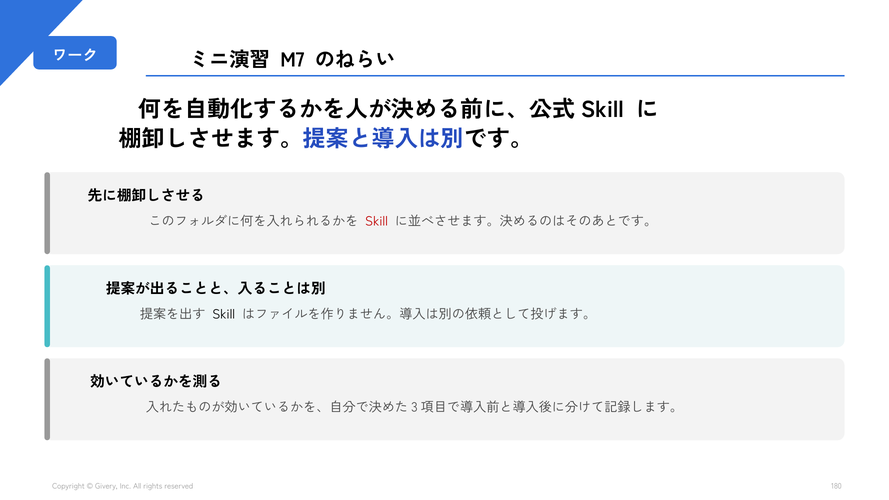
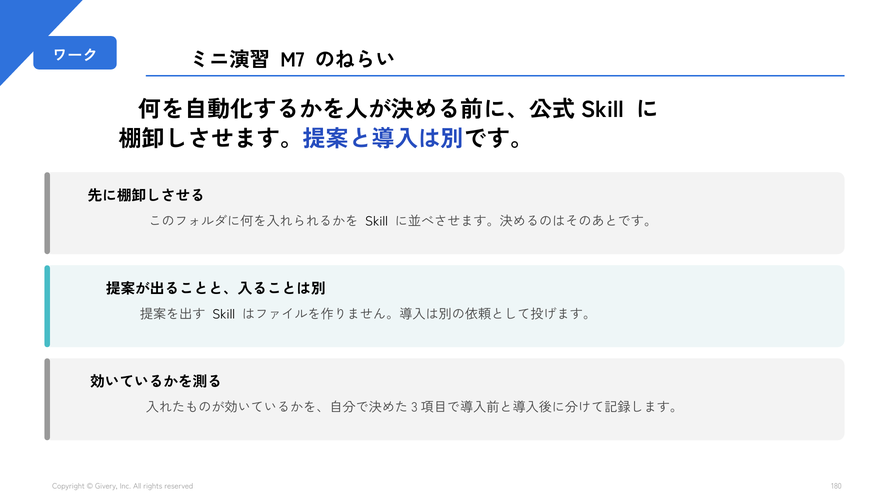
Skill colour: red -> black (377, 221)
